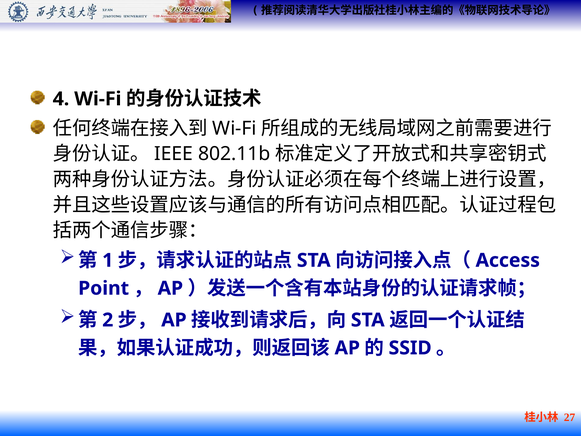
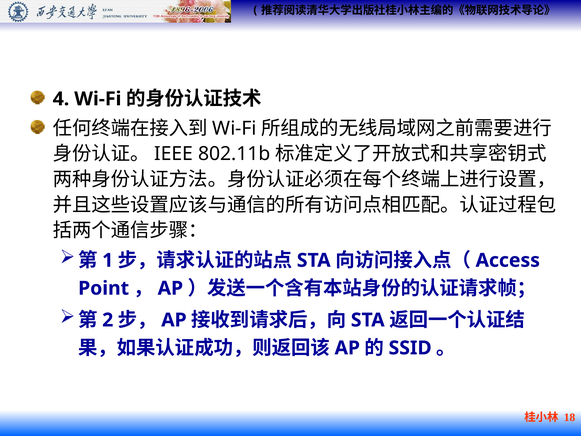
27: 27 -> 18 (570, 417)
